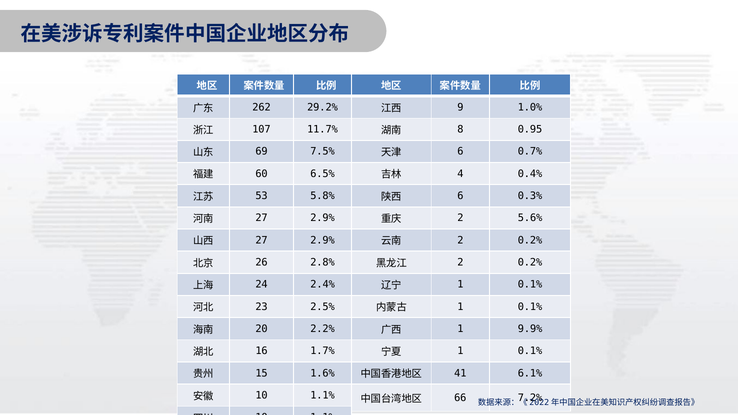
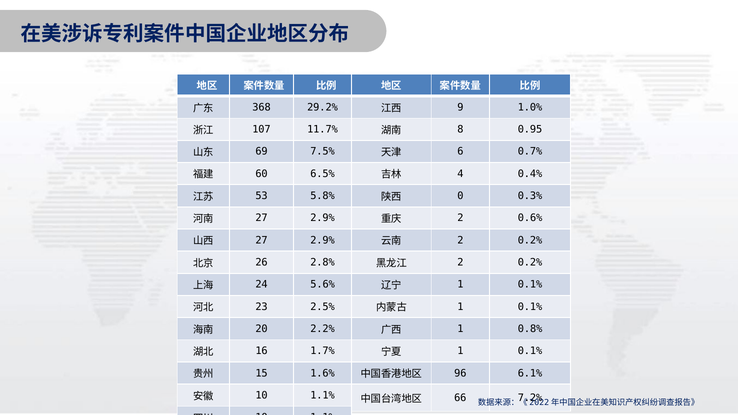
262: 262 -> 368 (262, 107)
6: 6 -> 0 (460, 196)
5.6%: 5.6% -> 0.6% (530, 218)
2.4%: 2.4% -> 5.6% (323, 285)
9.9%: 9.9% -> 0.8% (530, 329)
41: 41 -> 96 (460, 373)
